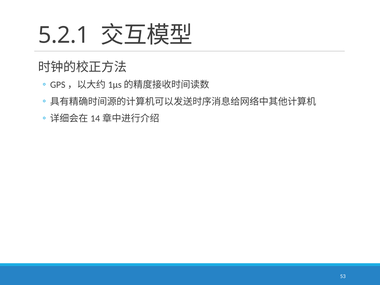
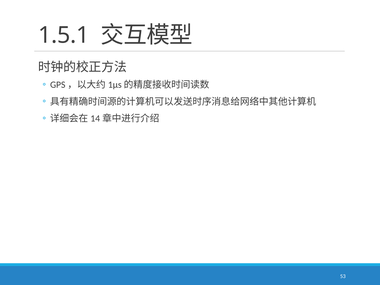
5.2.1: 5.2.1 -> 1.5.1 (64, 35)
